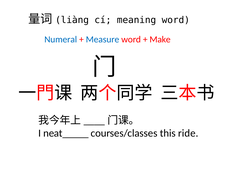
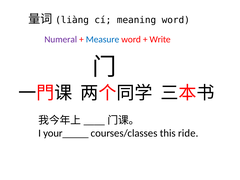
Numeral colour: blue -> purple (61, 39)
Make: Make -> Write (160, 39)
neat_____: neat_____ -> your_____ (66, 133)
